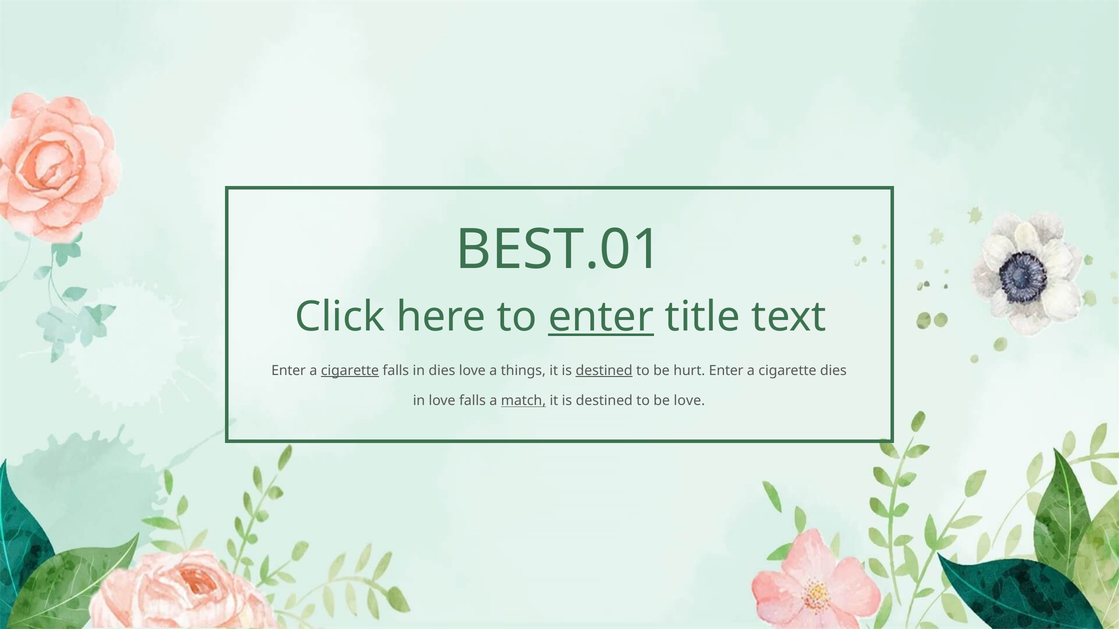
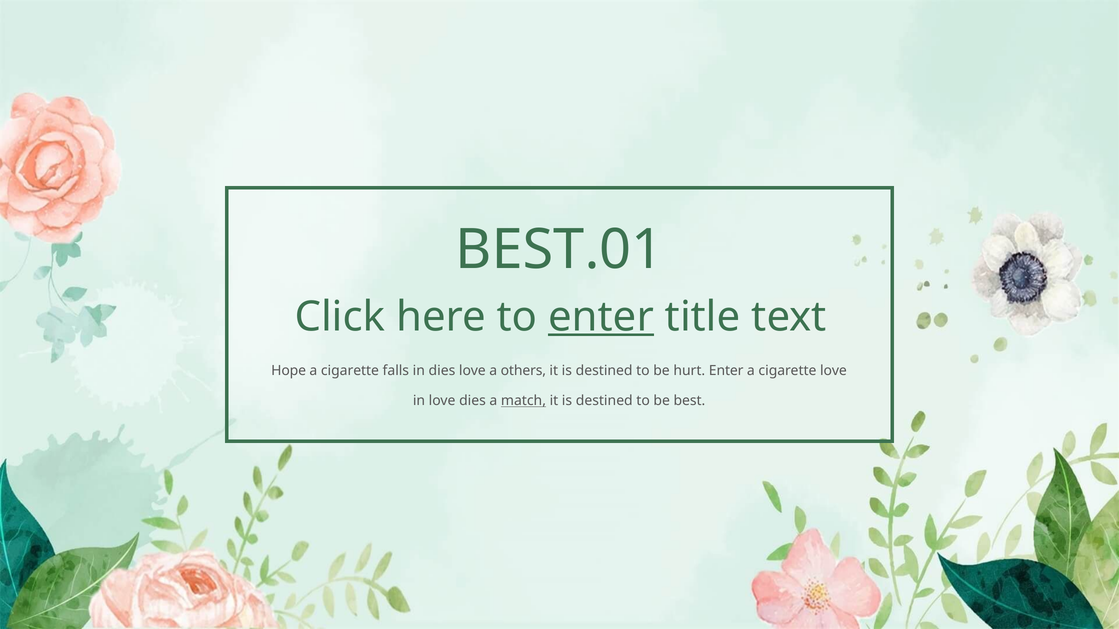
Enter: Enter -> Hope (289, 371)
cigarette underline: present -> none (350, 371)
things: things -> others (523, 371)
destined underline: present -> none (604, 371)
cigarette dies: dies -> love (833, 371)
love falls: falls -> dies (473, 401)
be love: love -> best (689, 401)
